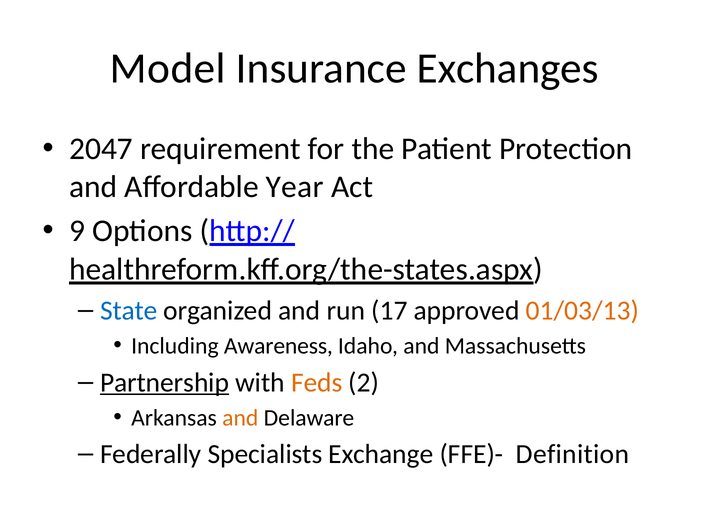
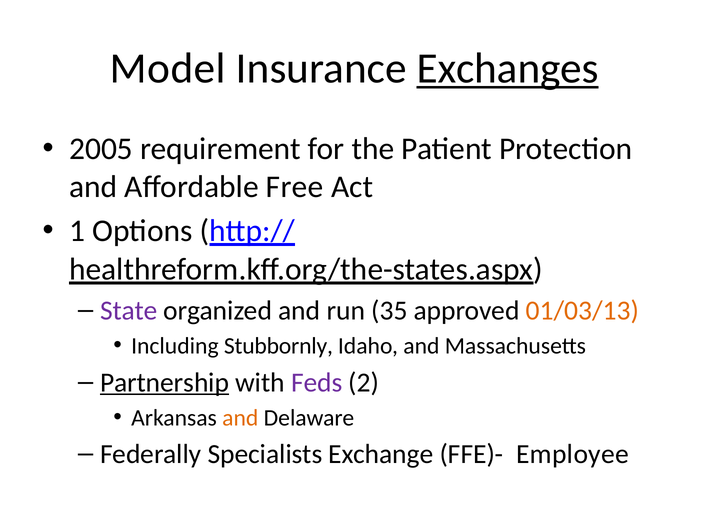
Exchanges underline: none -> present (508, 69)
2047: 2047 -> 2005 (101, 149)
Year: Year -> Free (295, 187)
9: 9 -> 1 (77, 231)
State colour: blue -> purple (129, 311)
17: 17 -> 35 (389, 311)
Awareness: Awareness -> Stubbornly (278, 346)
Feds colour: orange -> purple (317, 382)
Definition: Definition -> Employee (572, 454)
